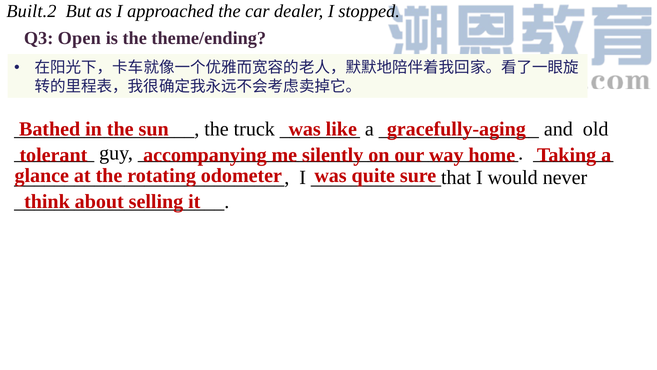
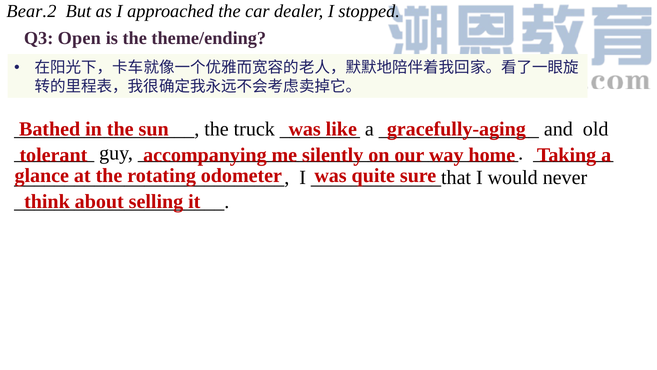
Built.2: Built.2 -> Bear.2 (31, 11)
